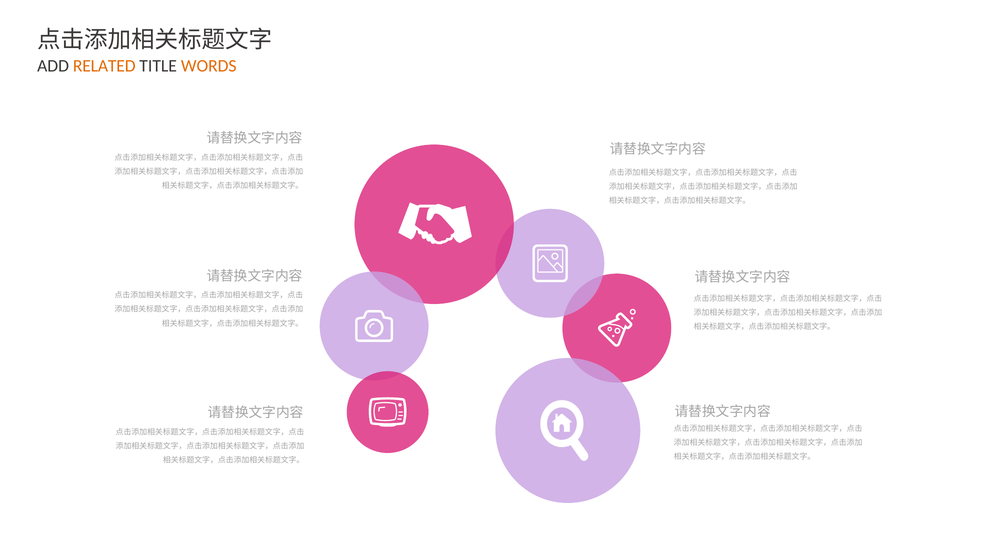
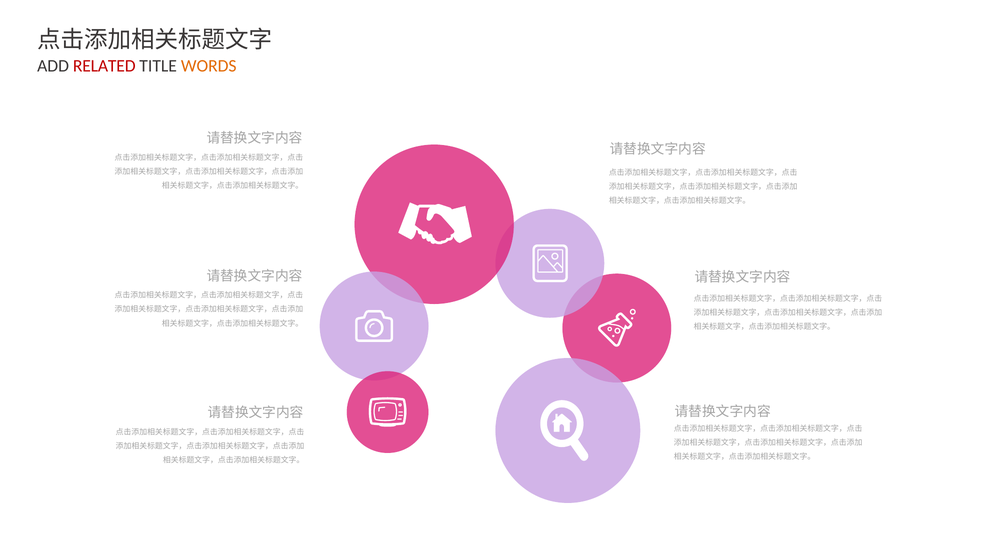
RELATED colour: orange -> red (104, 66)
